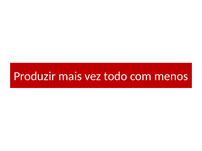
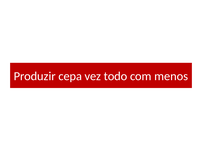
mais: mais -> cepa (70, 77)
